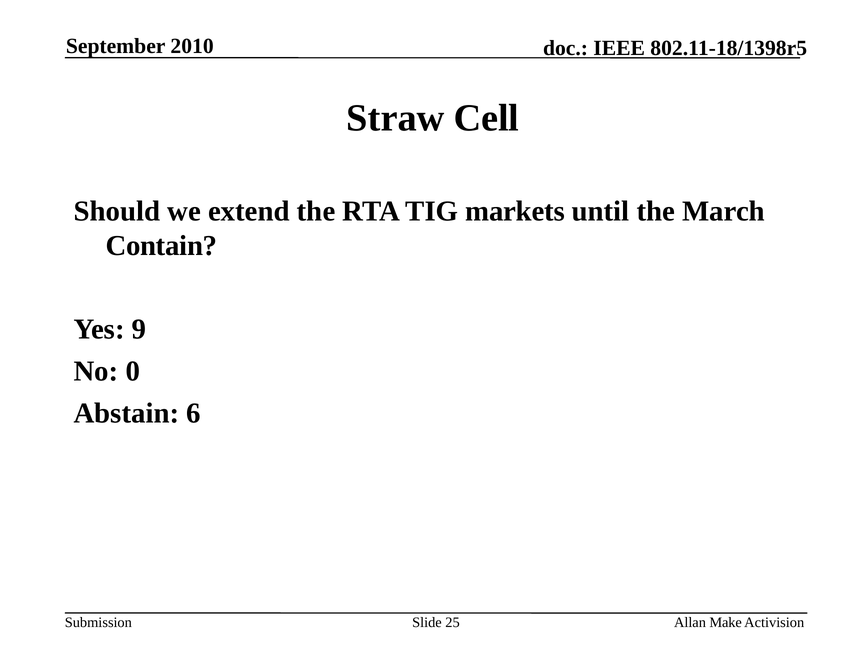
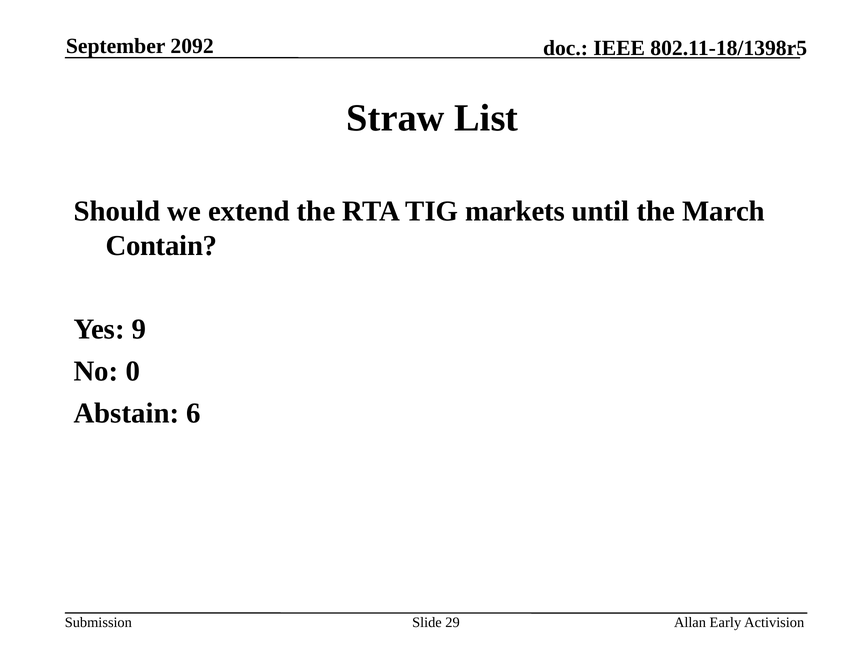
2010: 2010 -> 2092 (192, 46)
Cell: Cell -> List (486, 118)
25: 25 -> 29 (453, 622)
Make: Make -> Early (725, 622)
